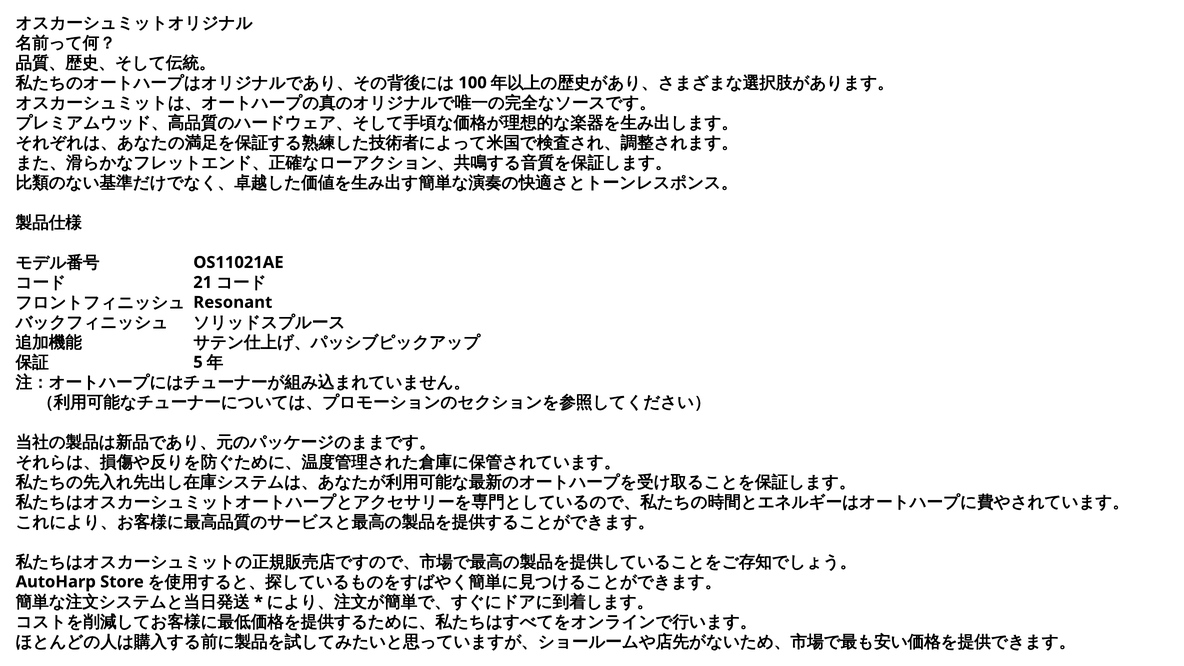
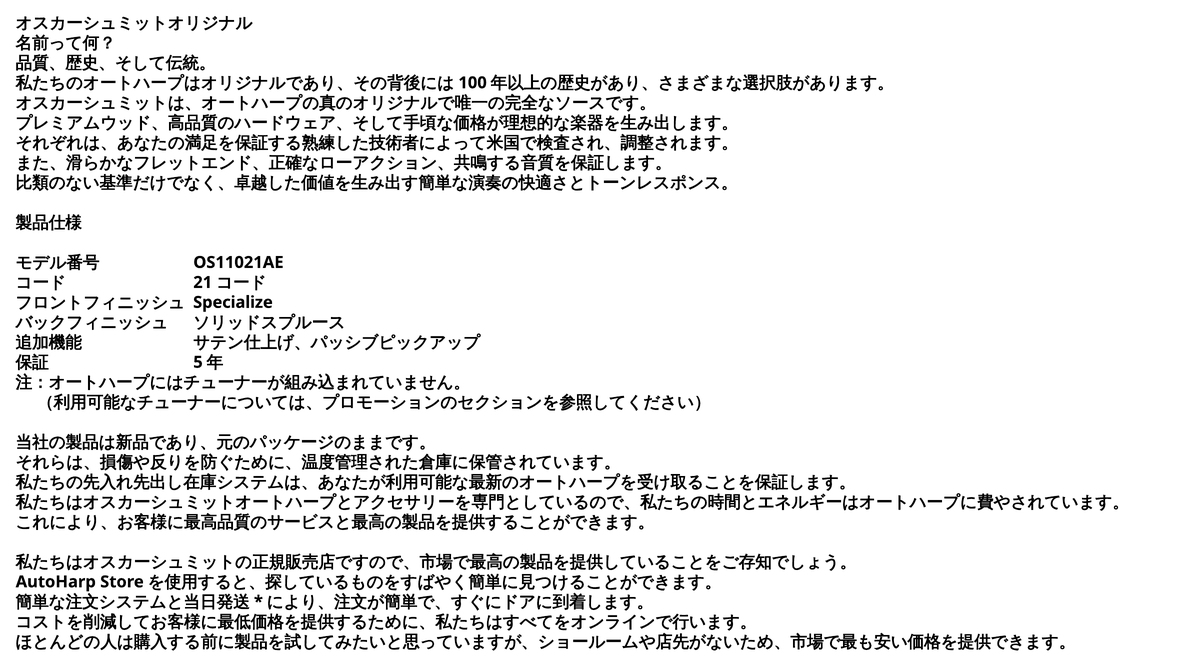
Resonant: Resonant -> Specialize (233, 302)
